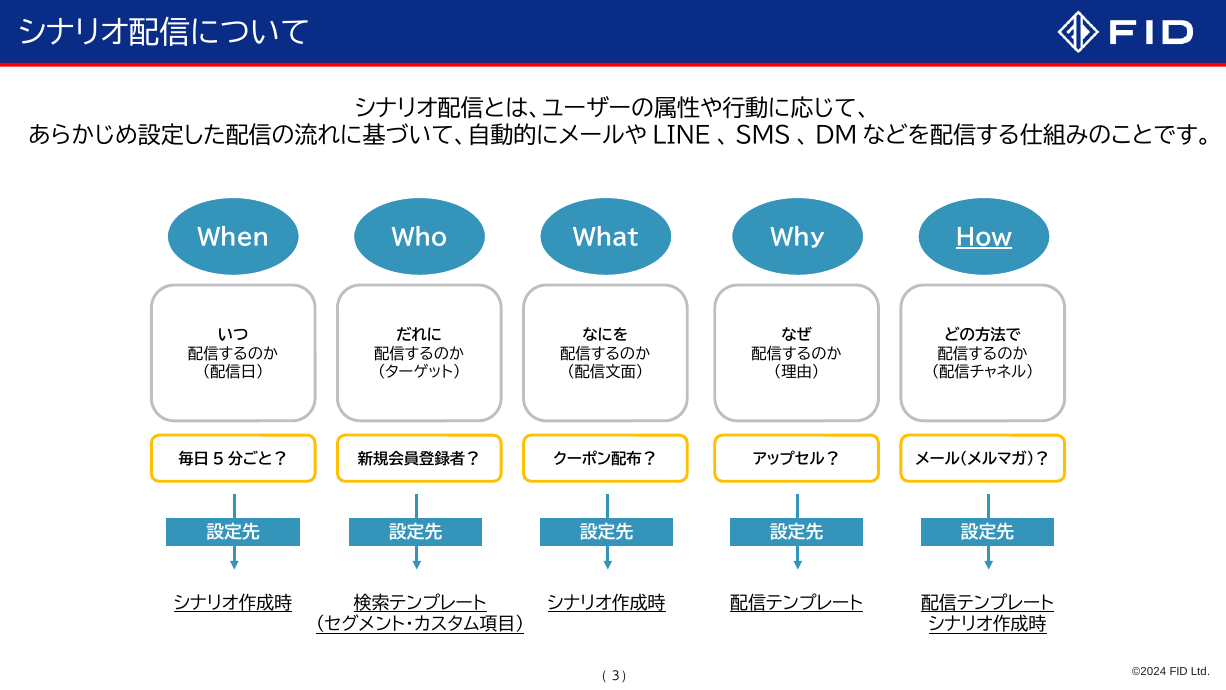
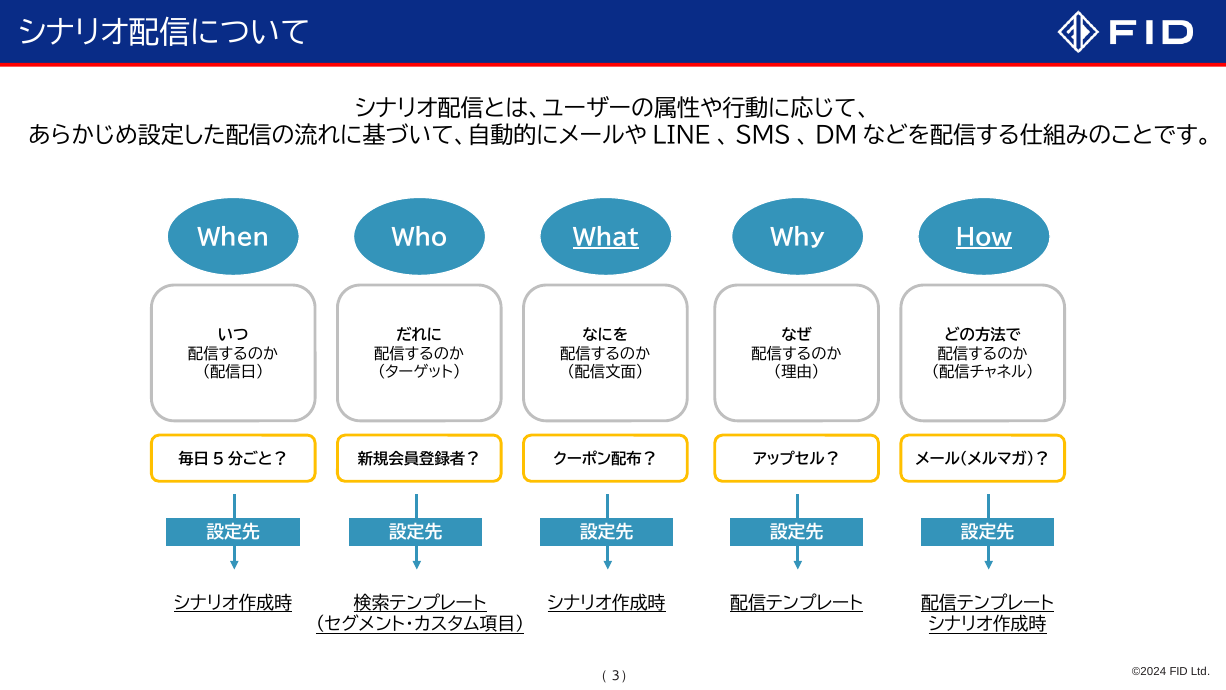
What underline: none -> present (606, 238)
